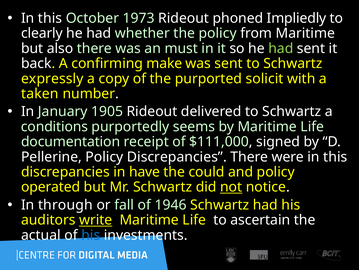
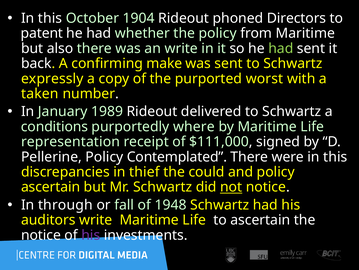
1973: 1973 -> 1904 (139, 18)
Impliedly: Impliedly -> Directors (297, 18)
clearly: clearly -> patent (42, 33)
an must: must -> write (181, 48)
solicit: solicit -> worst (264, 78)
1905: 1905 -> 1989 (107, 111)
seems: seems -> where (194, 126)
documentation: documentation -> representation (70, 141)
Policy Discrepancies: Discrepancies -> Contemplated (177, 156)
have: have -> thief (144, 172)
operated: operated -> ascertain (51, 187)
1946: 1946 -> 1948 (171, 204)
write underline: present -> none (96, 219)
actual: actual -> notice (41, 235)
his colour: blue -> purple (91, 235)
